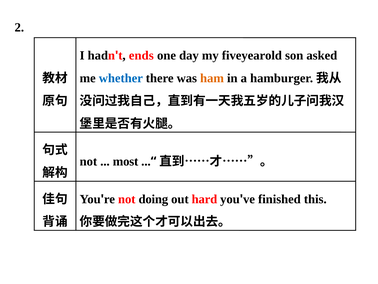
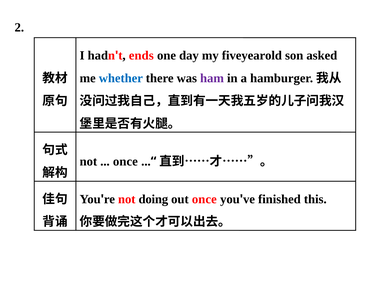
ham colour: orange -> purple (212, 78)
most: most -> once (125, 161)
out hard: hard -> once (204, 199)
